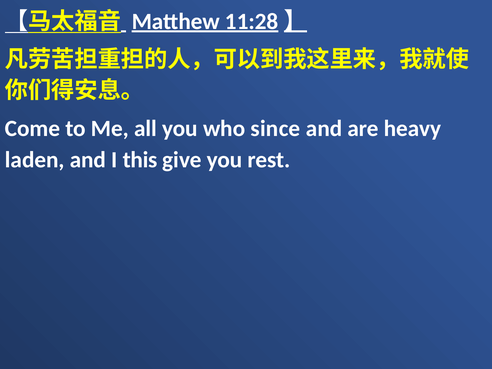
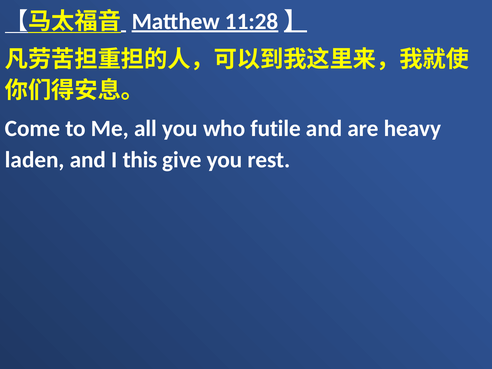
since: since -> futile (276, 129)
